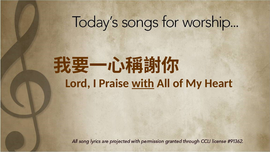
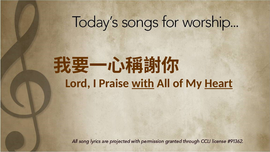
Heart underline: none -> present (219, 83)
